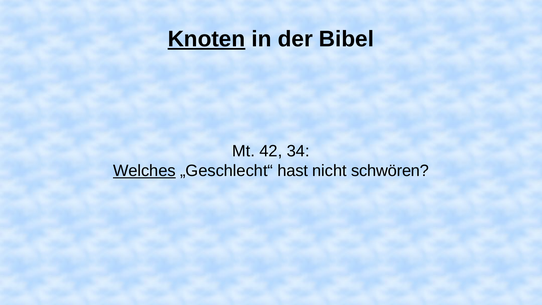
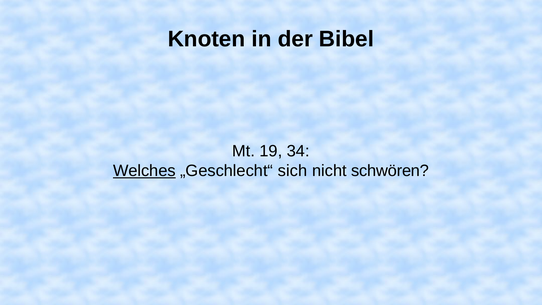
Knoten underline: present -> none (206, 39)
42: 42 -> 19 (271, 151)
hast: hast -> sich (293, 171)
